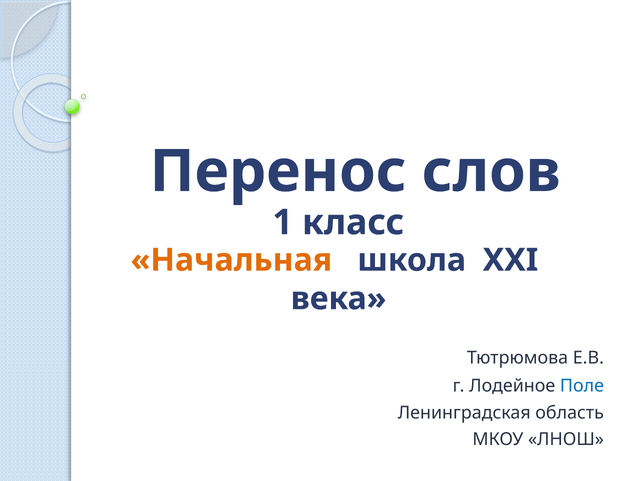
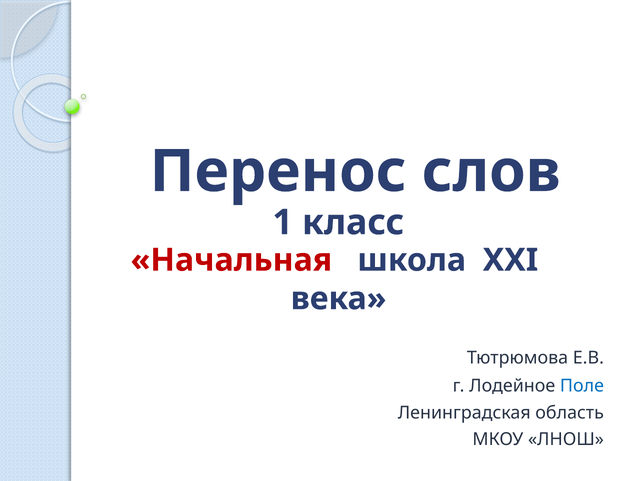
Начальная colour: orange -> red (231, 260)
